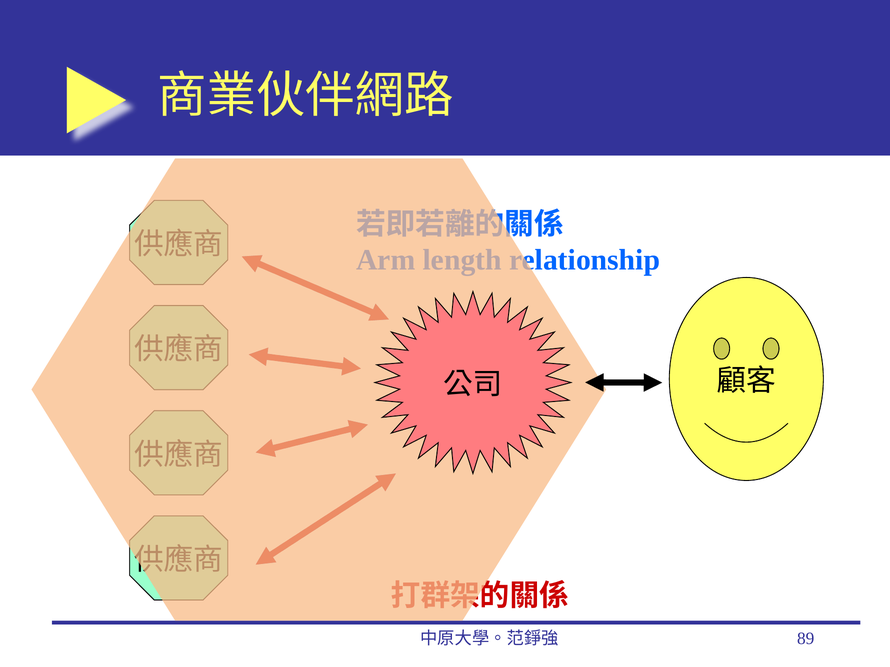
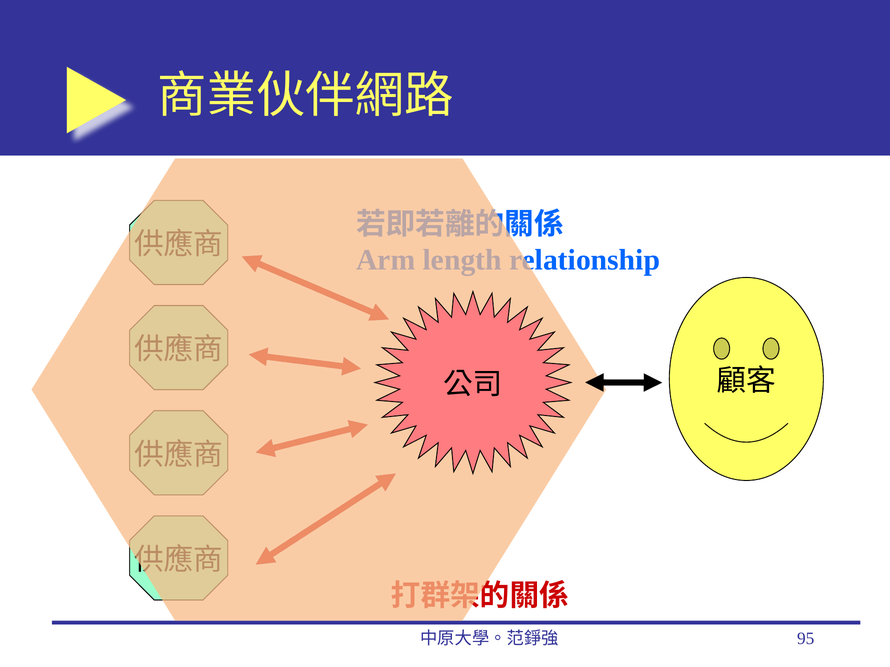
89: 89 -> 95 (806, 639)
